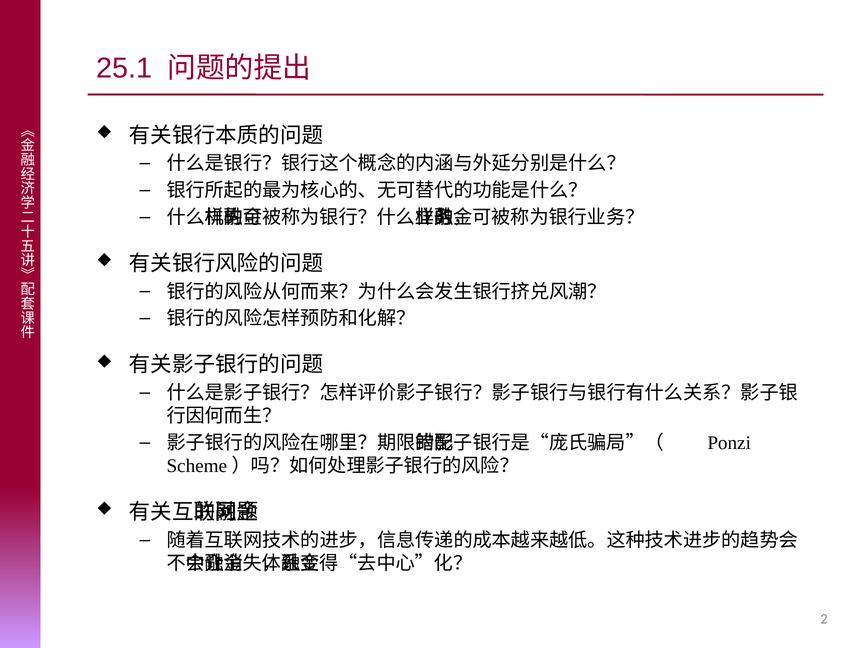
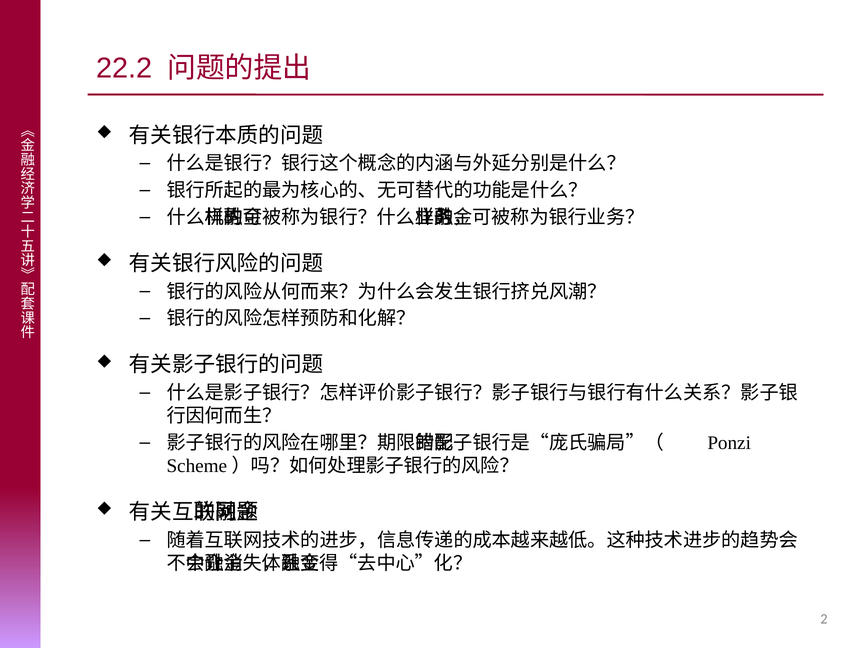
25.1: 25.1 -> 22.2 (124, 68)
